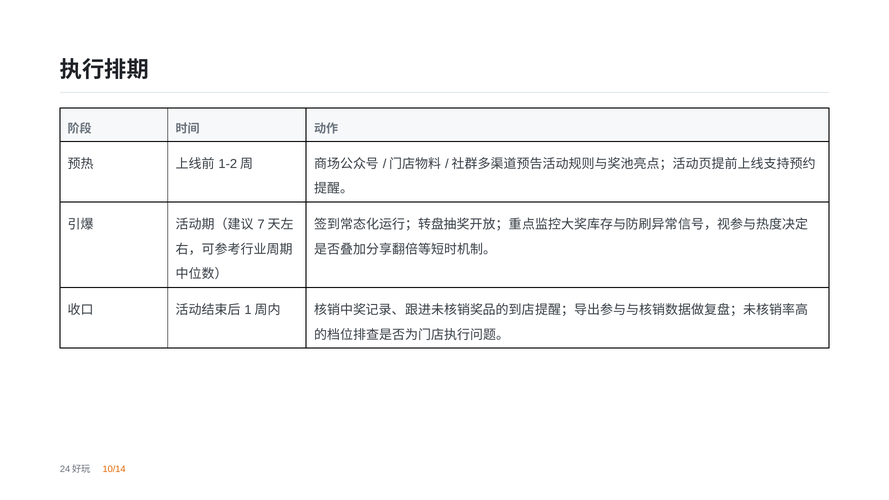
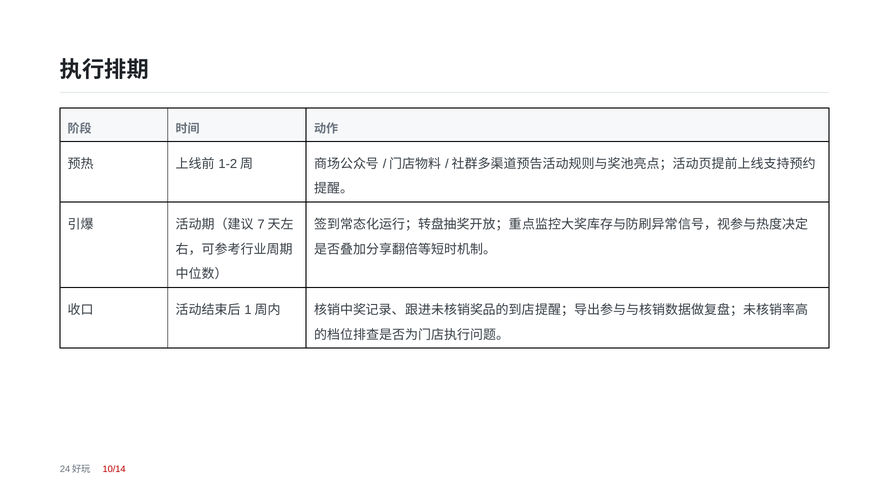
10/14 colour: orange -> red (114, 469)
